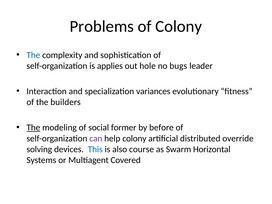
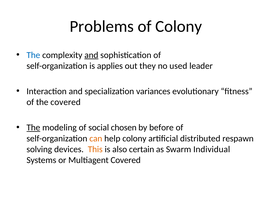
and underline: none -> present (91, 55)
hole: hole -> they (148, 66)
bugs: bugs -> used (178, 66)
the builders: builders -> covered (66, 102)
former: former -> chosen (124, 128)
can colour: purple -> orange (96, 138)
override: override -> respawn (238, 138)
This colour: blue -> orange (95, 149)
course: course -> certain (142, 149)
Horizontal: Horizontal -> Individual (212, 149)
